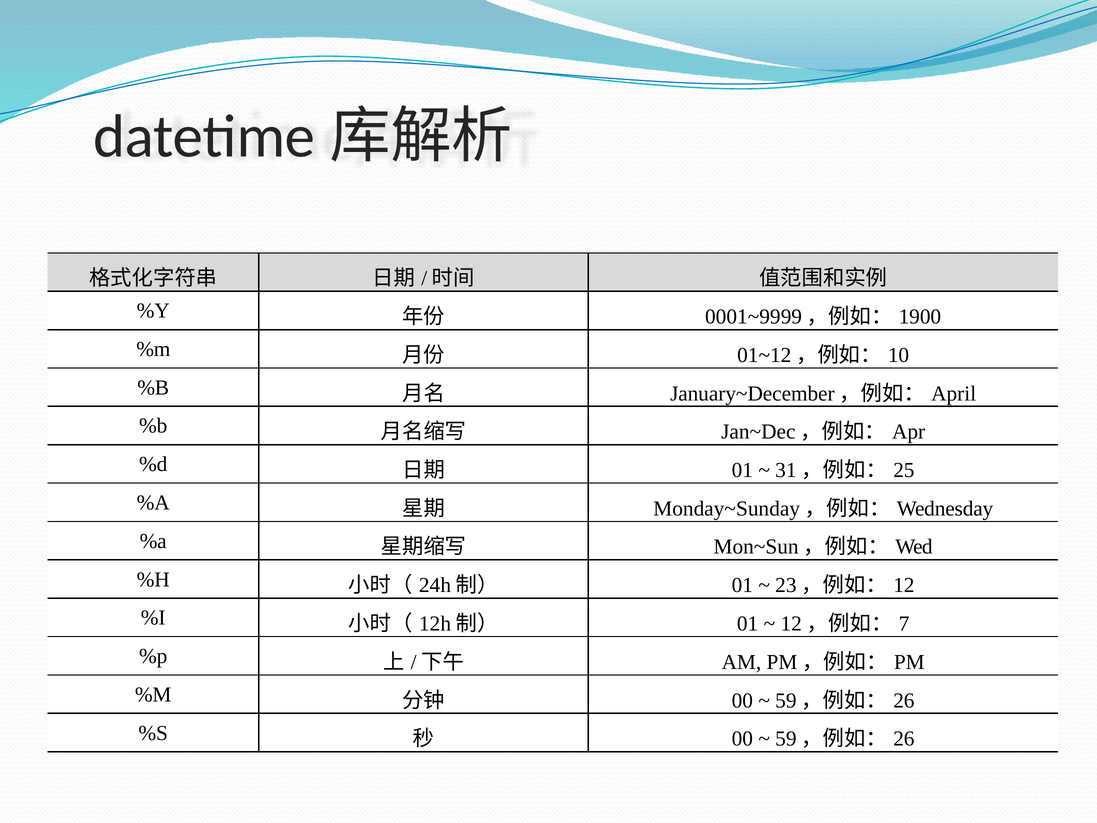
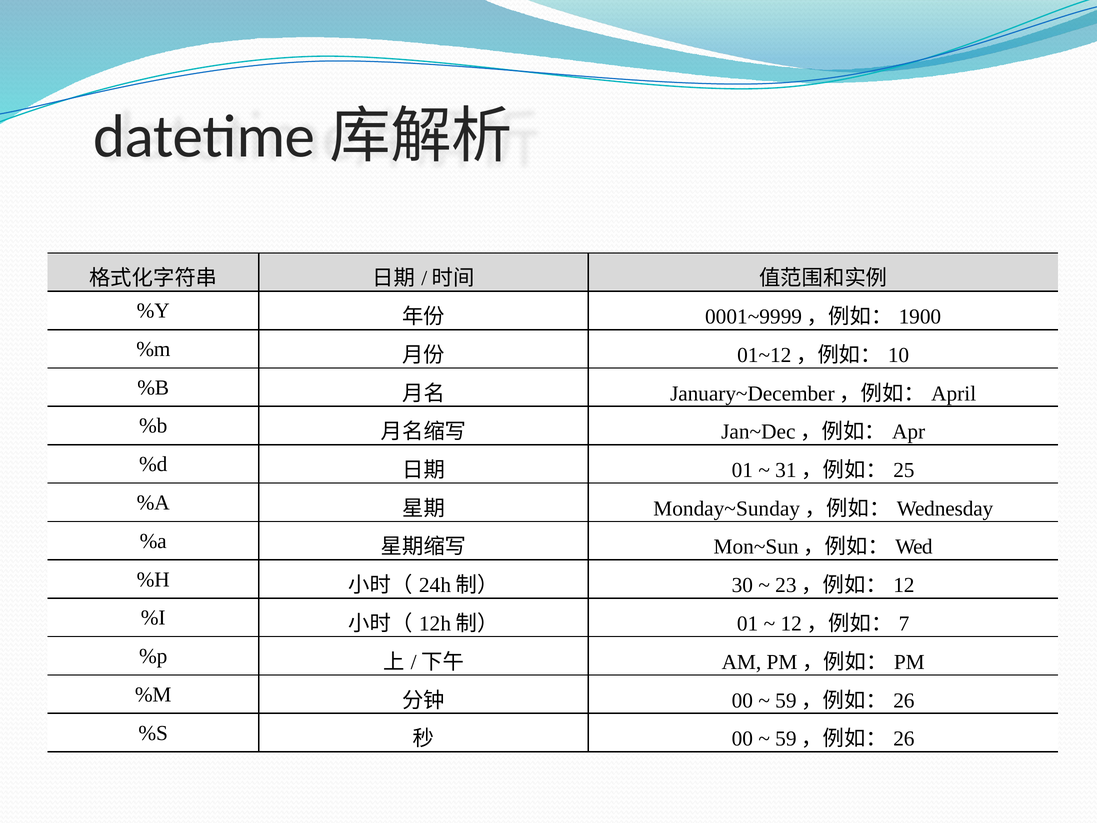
01: 01 -> 30 (742, 585)
